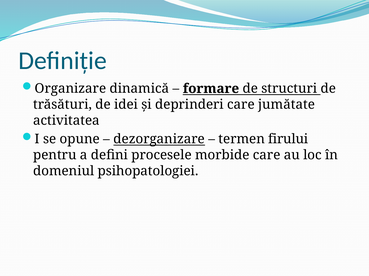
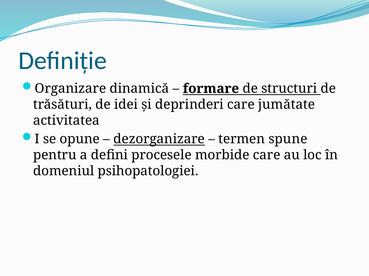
firului: firului -> spune (288, 139)
